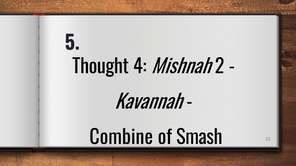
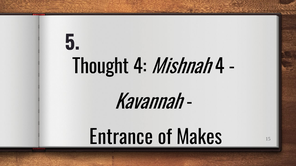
Mishnah 2: 2 -> 4 (220, 67)
Combine: Combine -> Entrance (121, 138)
Smash: Smash -> Makes (199, 138)
